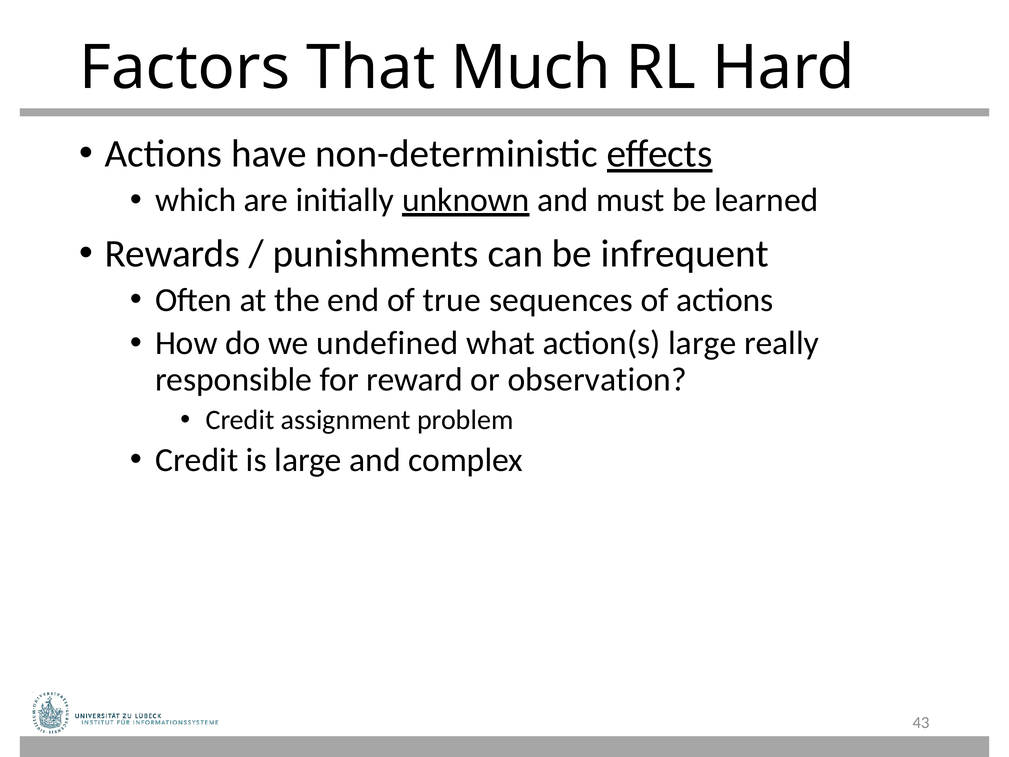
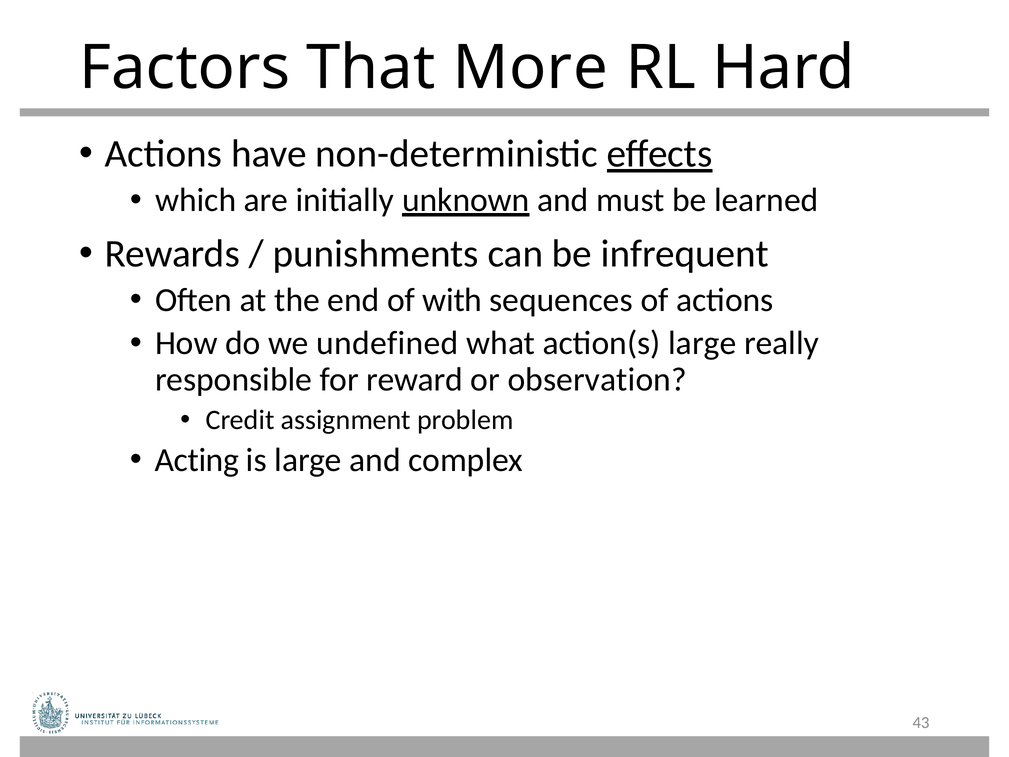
Much: Much -> More (530, 68)
true: true -> with (452, 300)
Credit: Credit -> Acting (197, 460)
